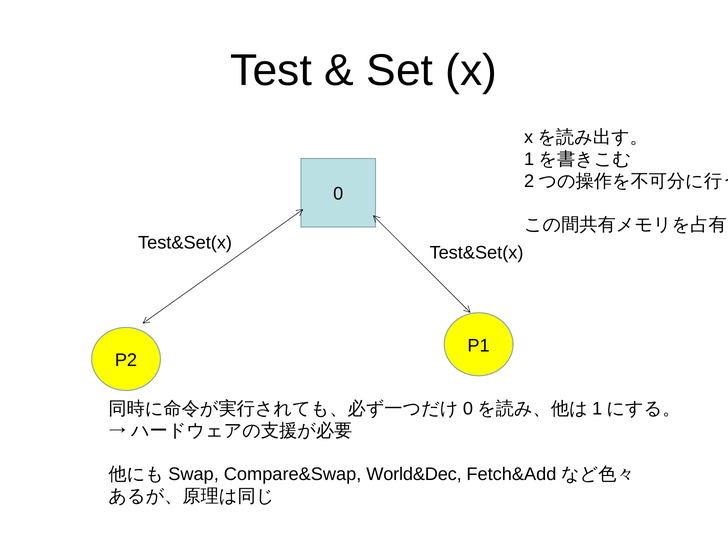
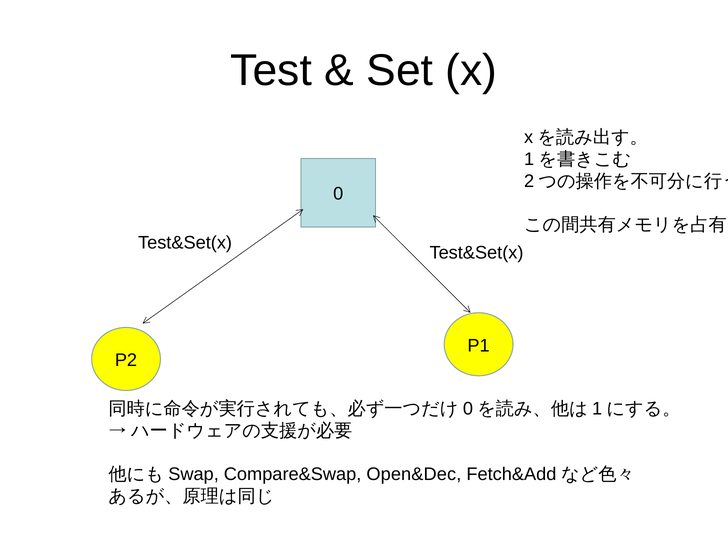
World&Dec: World&Dec -> Open&Dec (414, 474)
